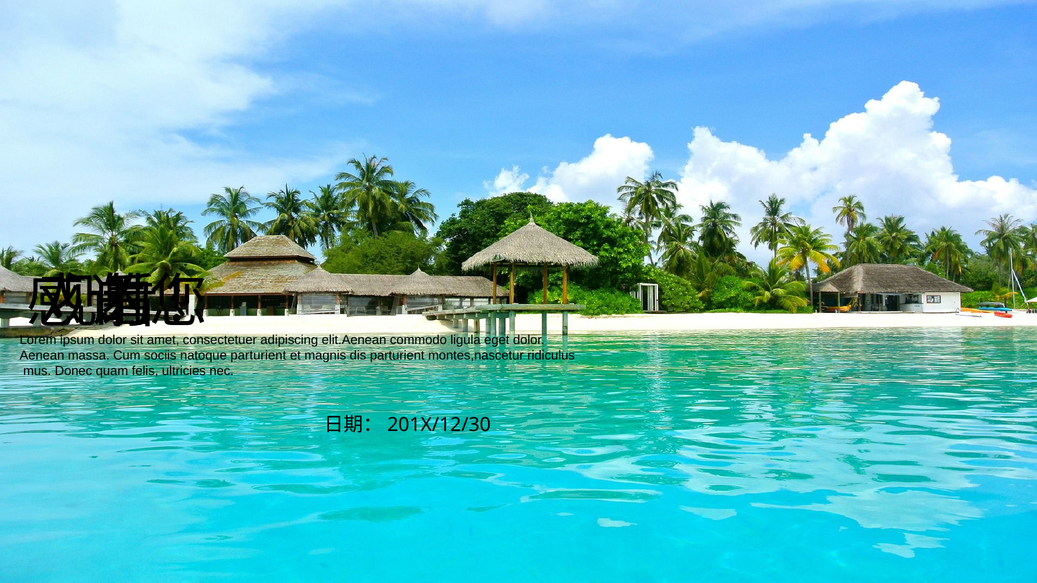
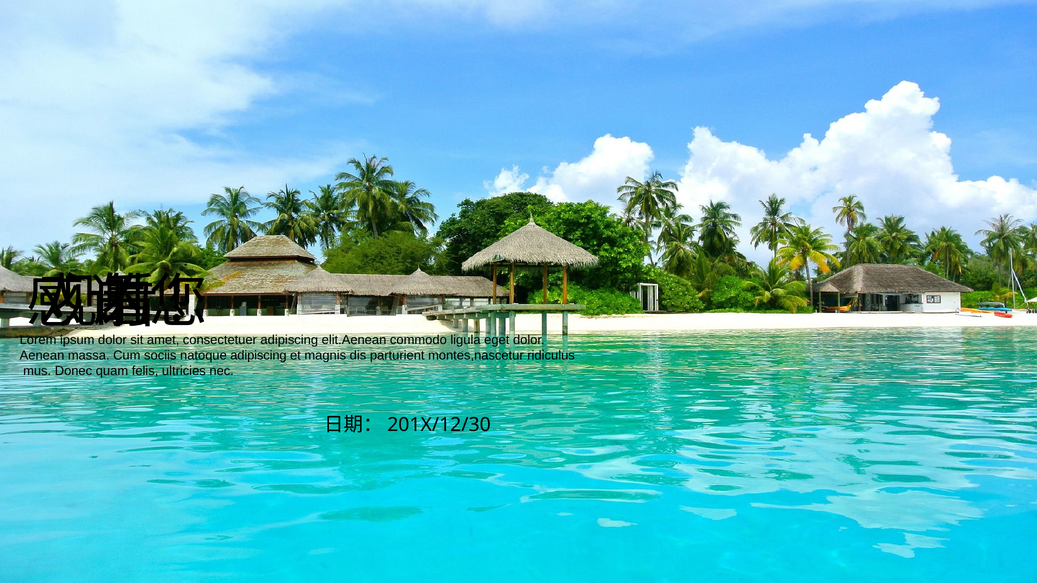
natoque parturient: parturient -> adipiscing (258, 356)
